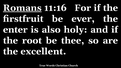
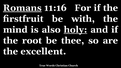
ever: ever -> with (83, 19)
enter: enter -> mind (15, 30)
holy underline: none -> present (75, 30)
